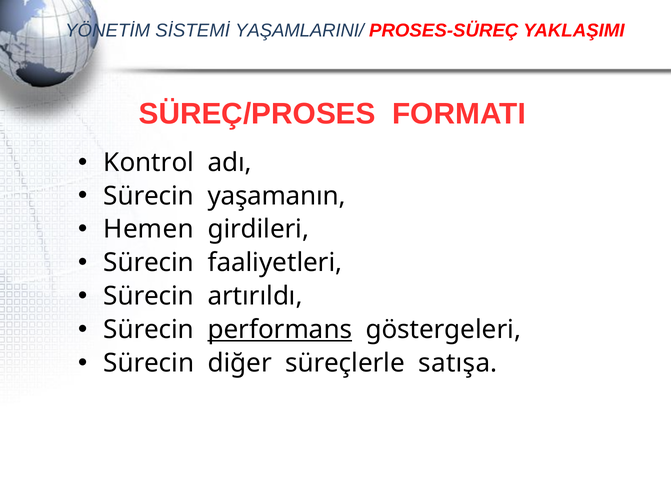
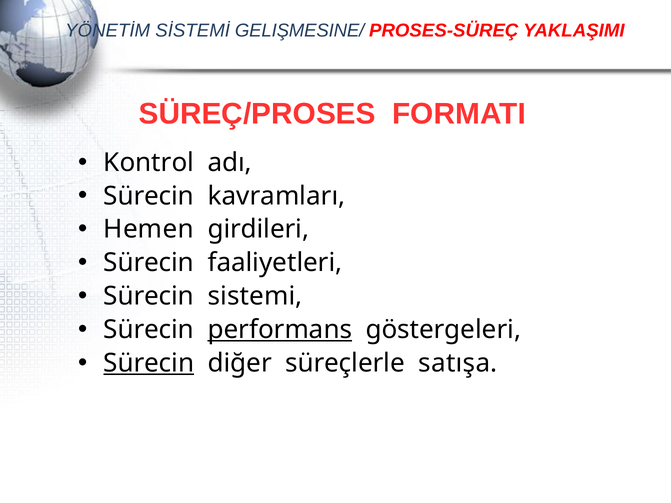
YAŞAMLARINI/: YAŞAMLARINI/ -> GELIŞMESINE/ (300, 31)
yaşamanın: yaşamanın -> kavramları (277, 196)
artırıldı: artırıldı -> sistemi (255, 296)
Sürecin underline: none -> present (149, 363)
